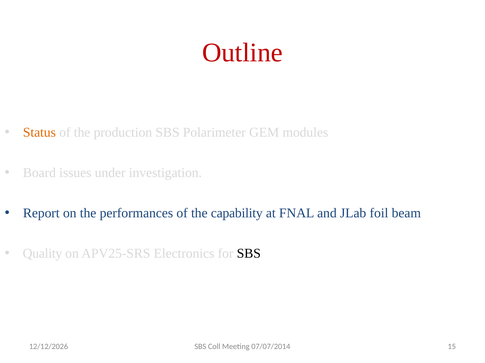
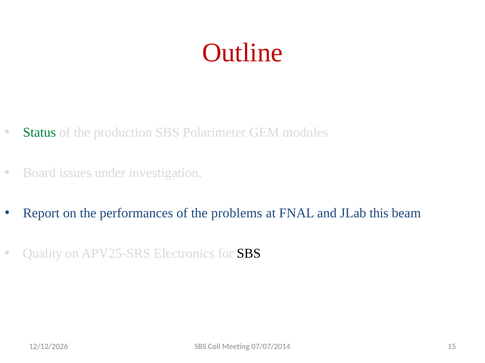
Status colour: orange -> green (39, 133)
capability: capability -> problems (237, 213)
foil: foil -> this (379, 213)
